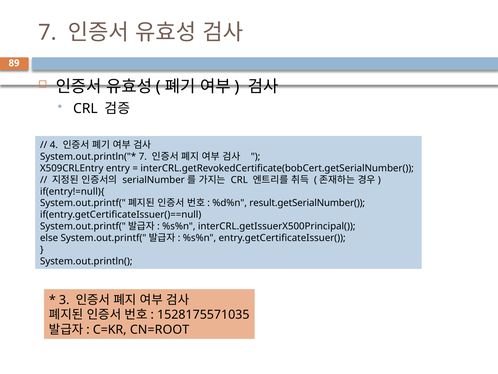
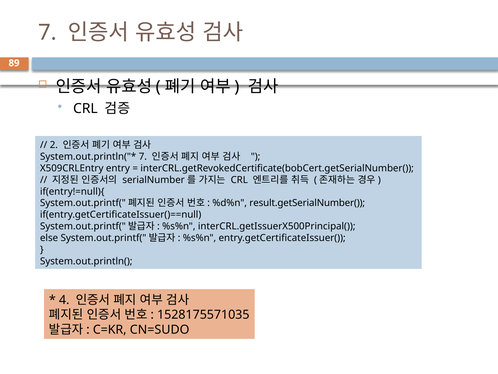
4: 4 -> 2 (54, 145)
3: 3 -> 4 (64, 299)
CN=ROOT: CN=ROOT -> CN=SUDO (160, 329)
